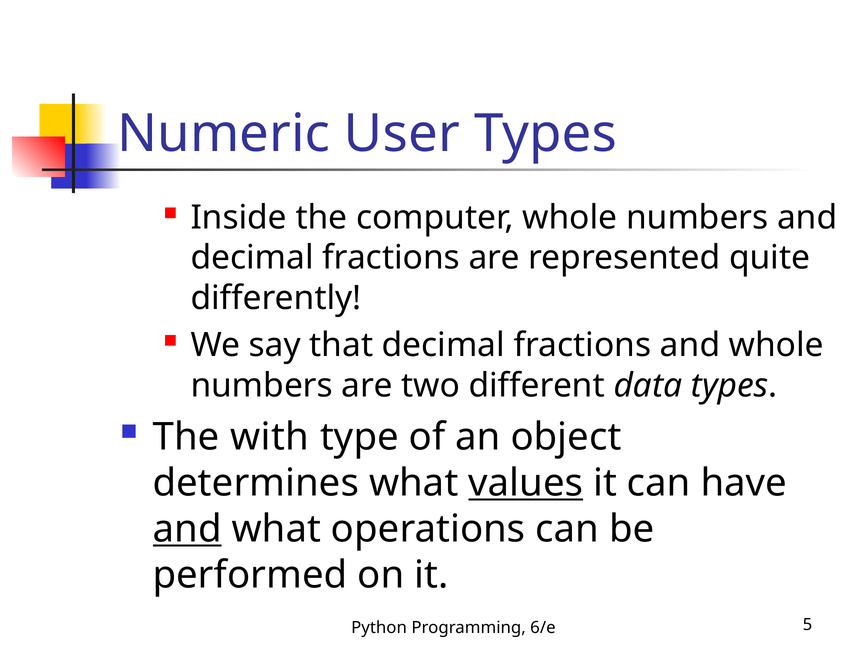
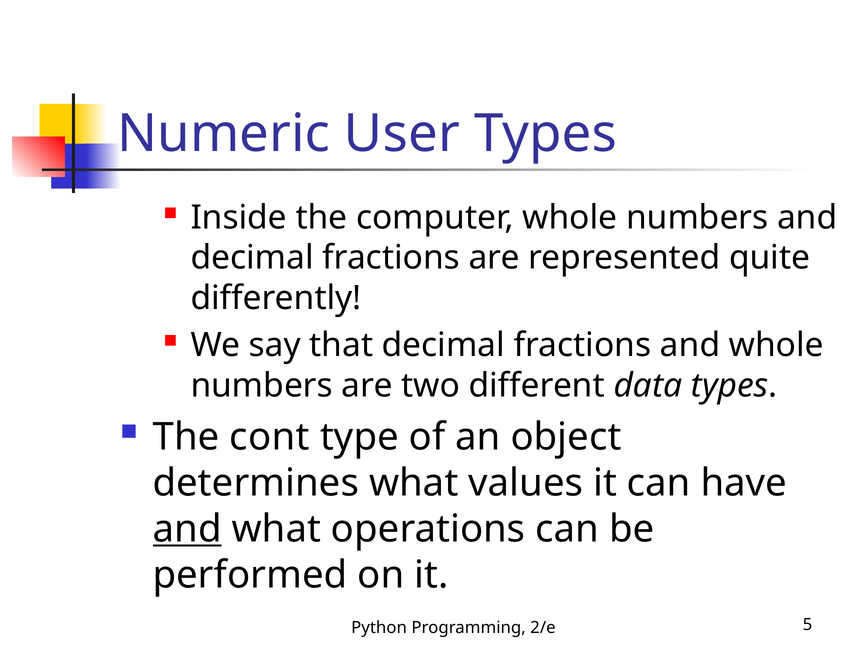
with: with -> cont (270, 437)
values underline: present -> none (526, 483)
6/e: 6/e -> 2/e (543, 628)
